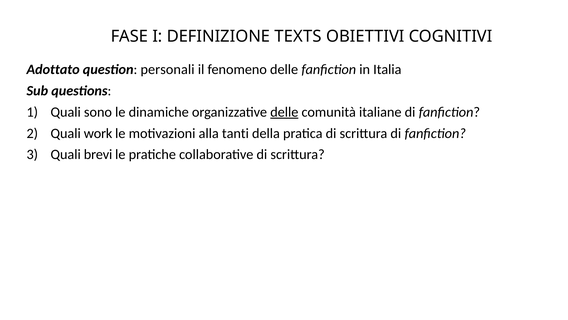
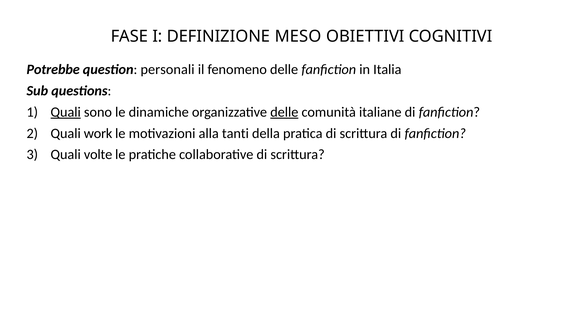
TEXTS: TEXTS -> MESO (298, 36)
Adottato: Adottato -> Potrebbe (53, 69)
Quali underline: none -> present (66, 112)
brevi: brevi -> volte (98, 154)
